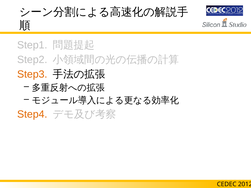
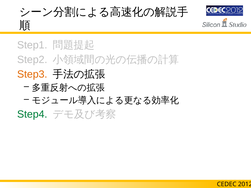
Step4 colour: orange -> green (32, 114)
